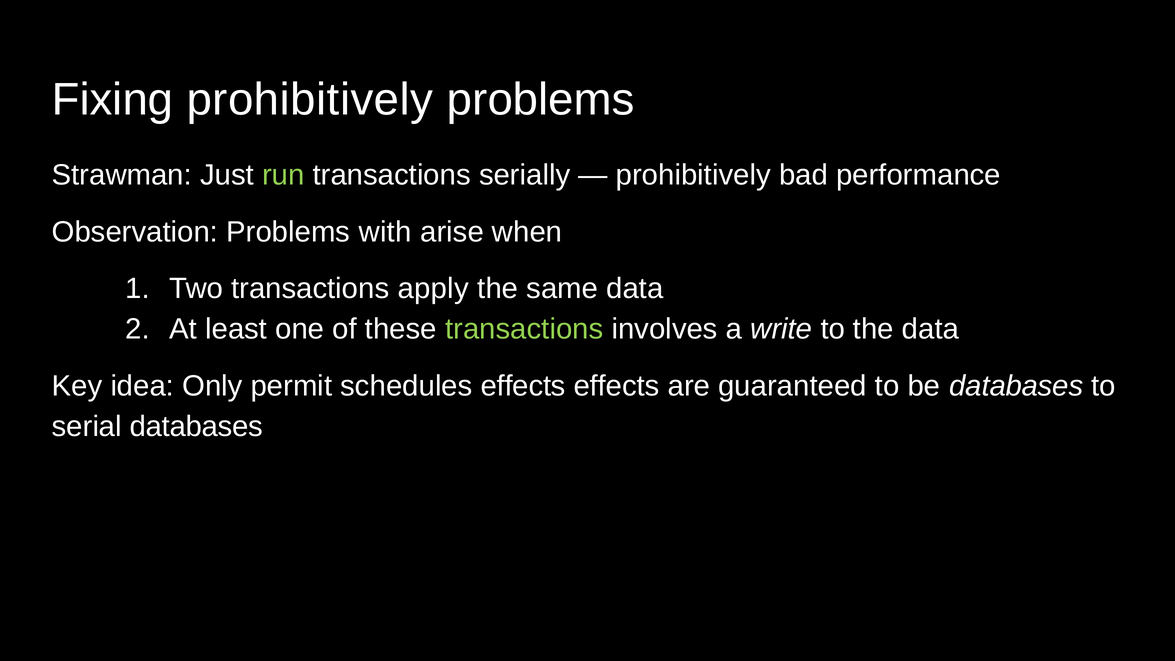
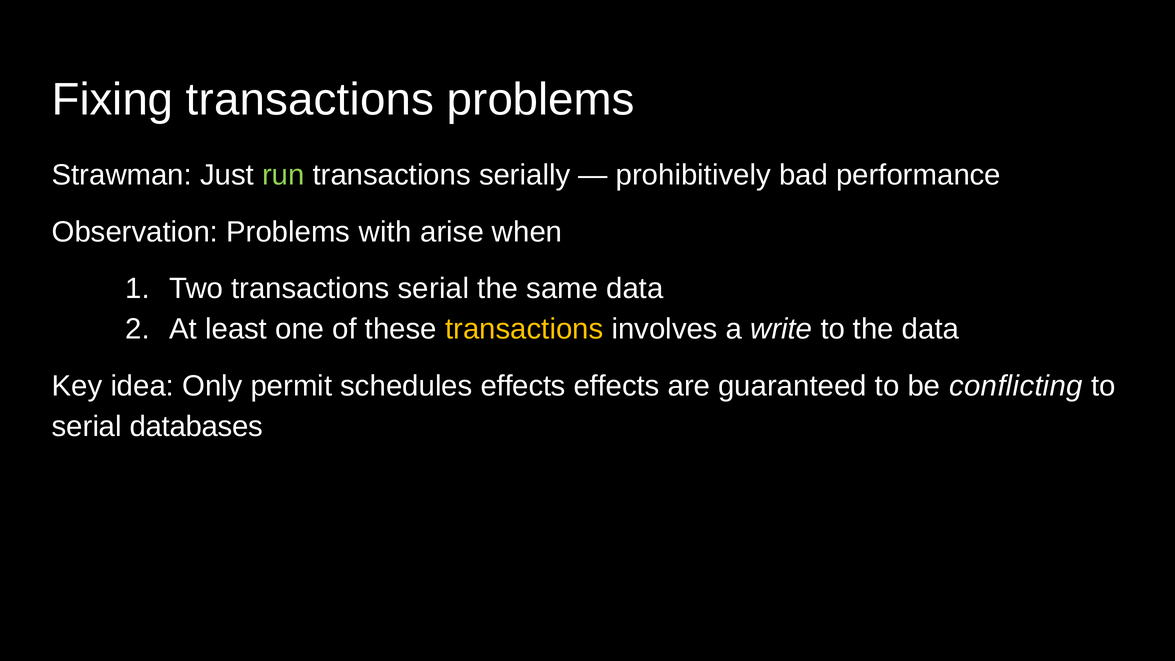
Fixing prohibitively: prohibitively -> transactions (310, 100)
transactions apply: apply -> serial (433, 289)
transactions colour: light green -> yellow (524, 329)
be databases: databases -> conflicting (1016, 386)
